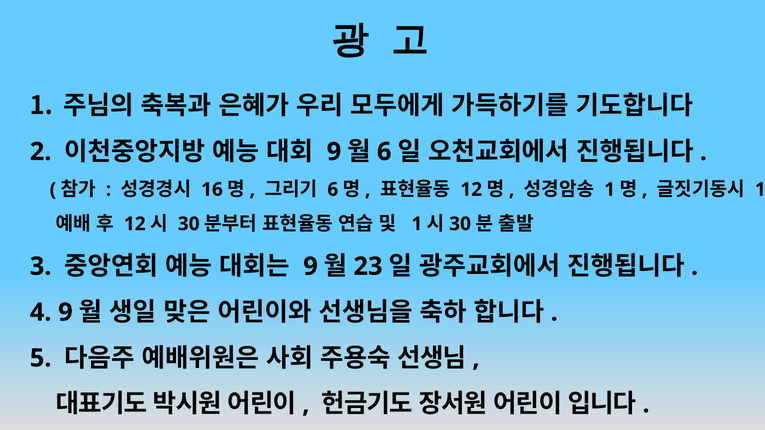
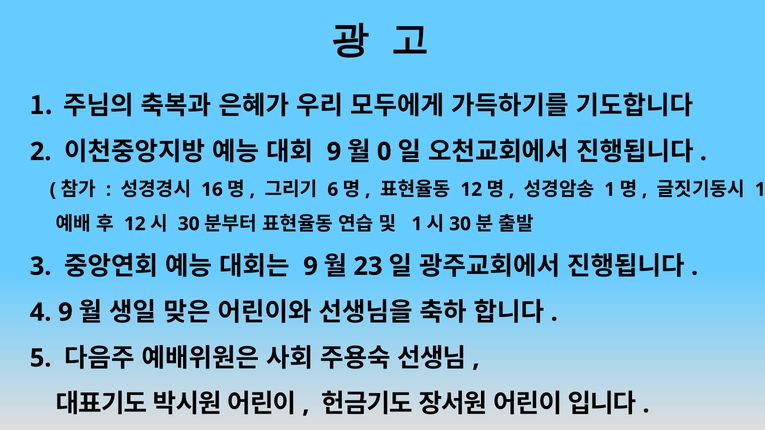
6: 6 -> 0 (384, 152)
